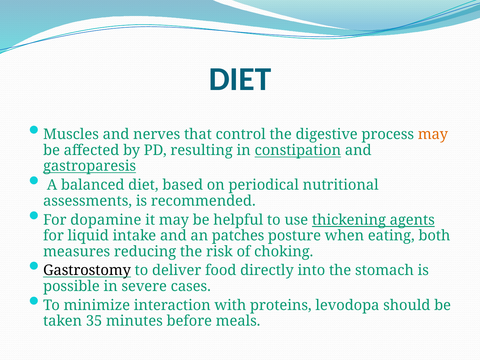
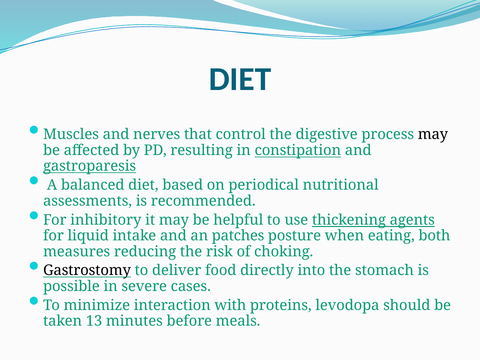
may colour: orange -> black (433, 134)
dopamine: dopamine -> inhibitory (106, 220)
35: 35 -> 13 (94, 321)
